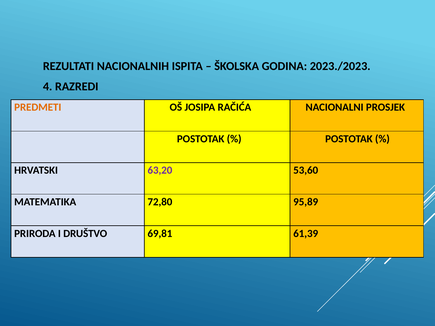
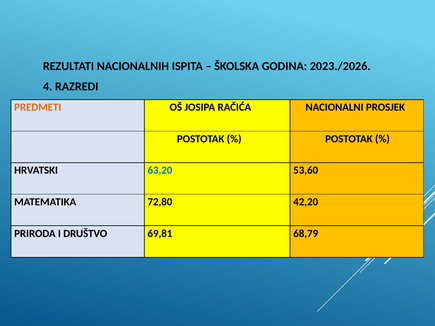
2023./2023: 2023./2023 -> 2023./2026 (340, 66)
63,20 colour: purple -> blue (160, 171)
95,89: 95,89 -> 42,20 (306, 202)
61,39: 61,39 -> 68,79 (306, 234)
